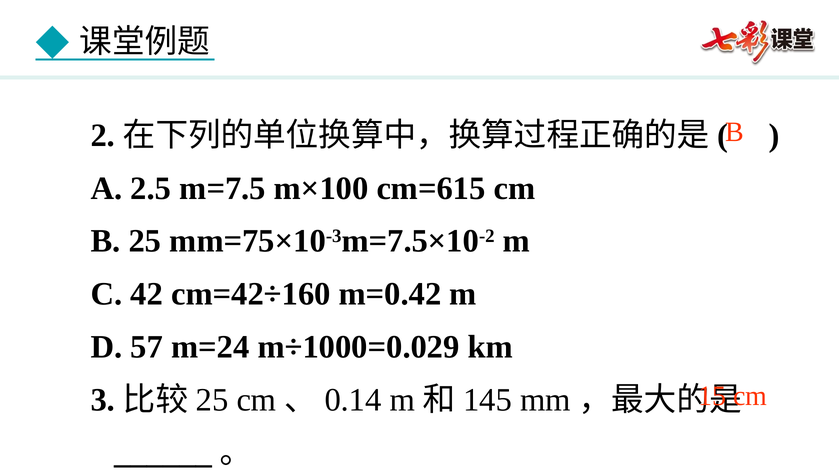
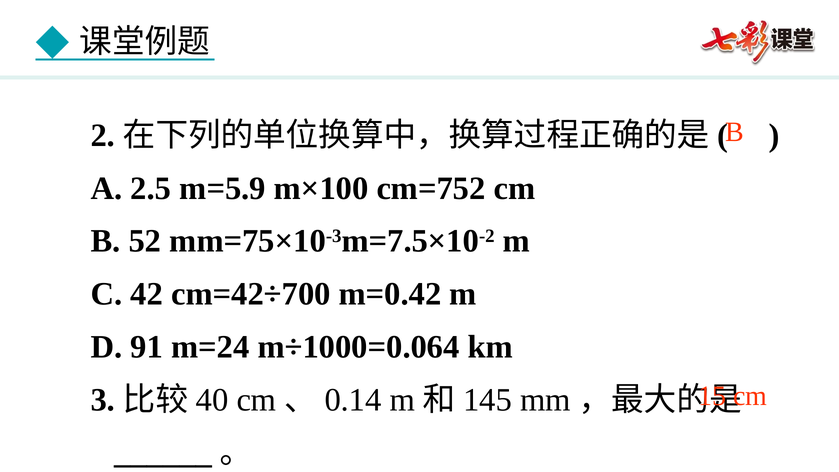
m=7.5: m=7.5 -> m=5.9 (223, 188)
cm=615: cm=615 -> cm=752 (431, 188)
B 25: 25 -> 52 (145, 241)
cm=42÷160: cm=42÷160 -> cm=42÷700 (251, 294)
57: 57 -> 91 (147, 347)
m÷1000=0.029: m÷1000=0.029 -> m÷1000=0.064 (359, 347)
25: 25 -> 40 (212, 400)
